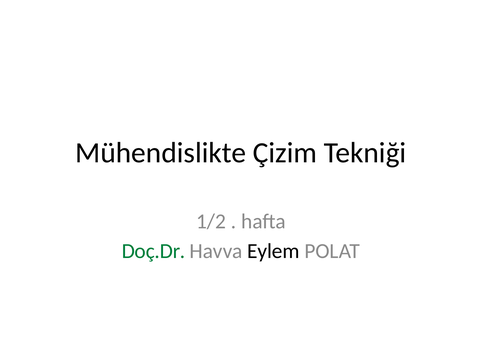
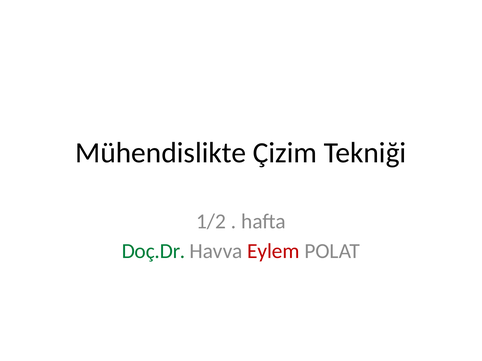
Eylem colour: black -> red (273, 252)
